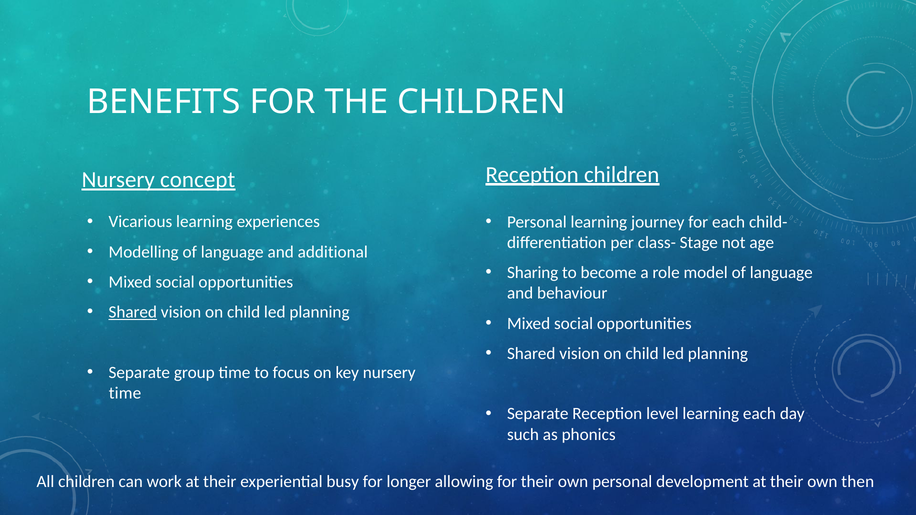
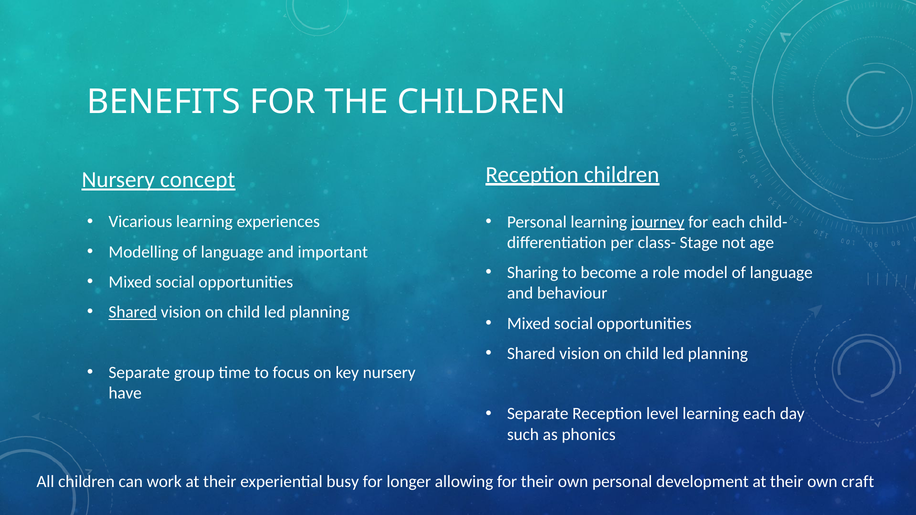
journey underline: none -> present (658, 222)
additional: additional -> important (333, 252)
time: time -> have (125, 393)
then: then -> craft (858, 482)
